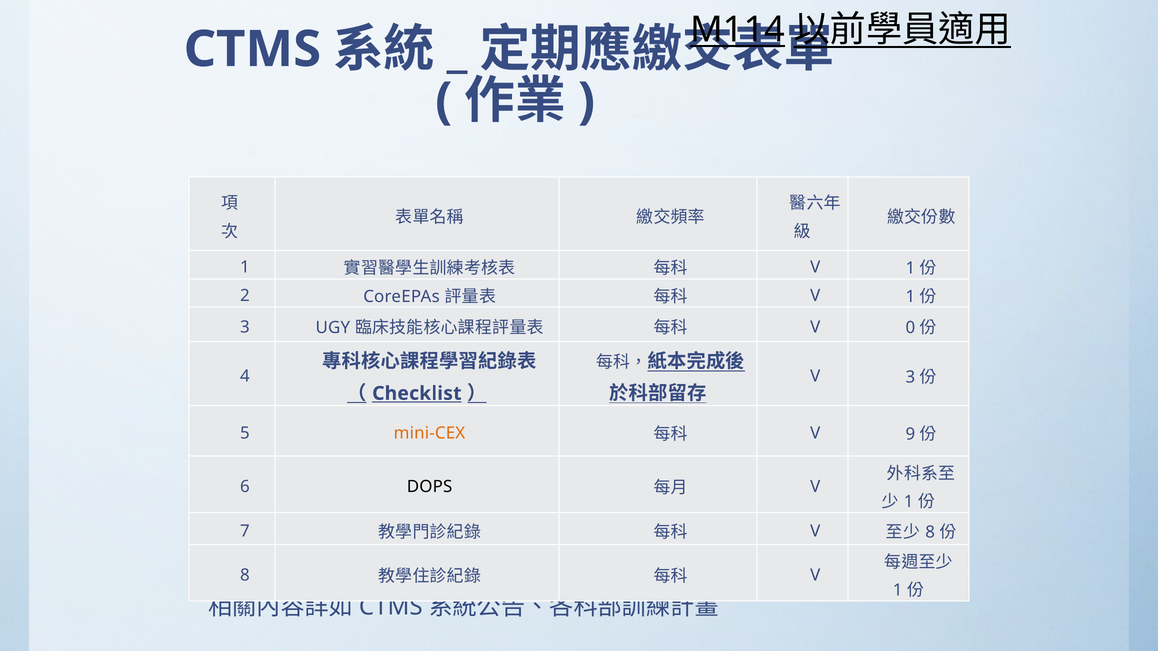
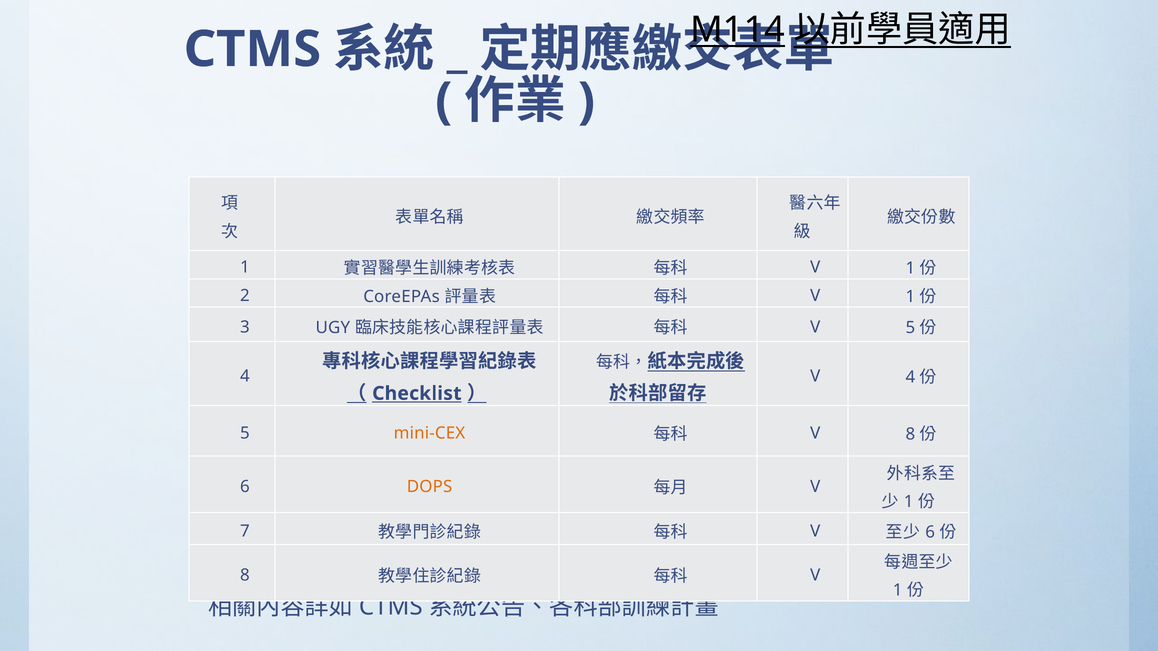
V 0: 0 -> 5 (910, 328)
V 3: 3 -> 4 (910, 377)
V 9: 9 -> 8 (910, 435)
DOPS colour: black -> orange (430, 487)
8: 8 -> 6 (930, 532)
